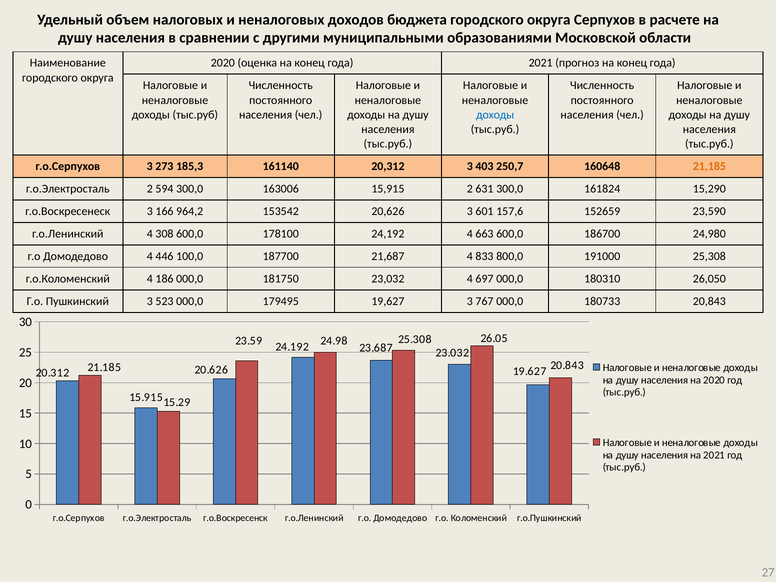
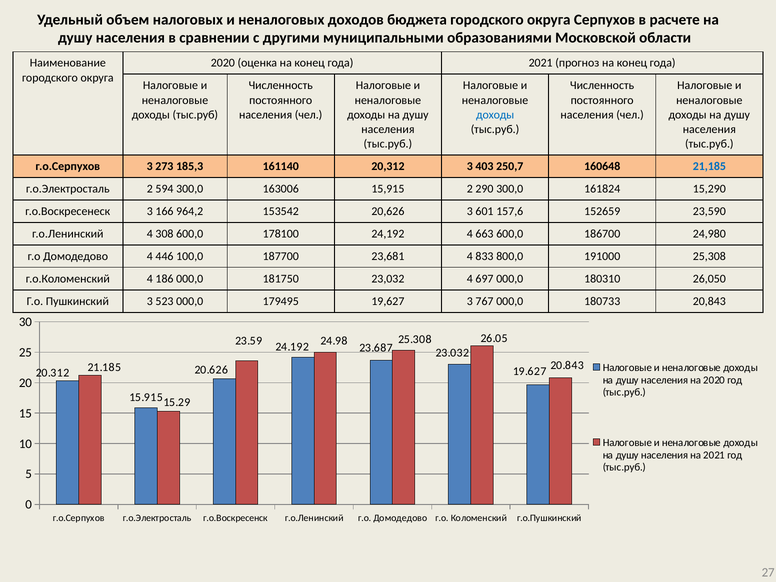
21,185 colour: orange -> blue (709, 166)
631: 631 -> 290 (484, 189)
21,687: 21,687 -> 23,681 (388, 256)
